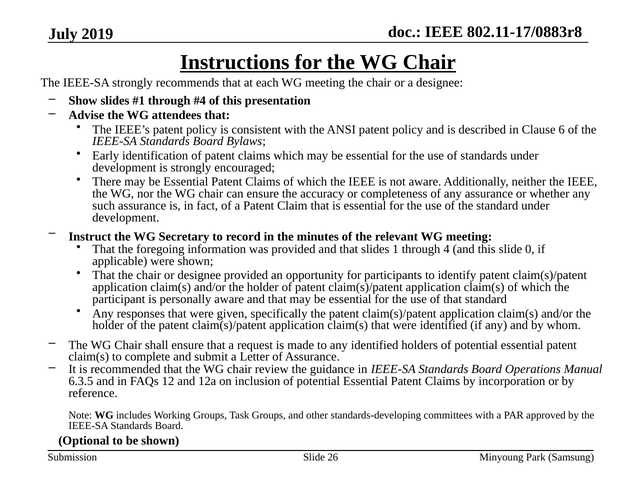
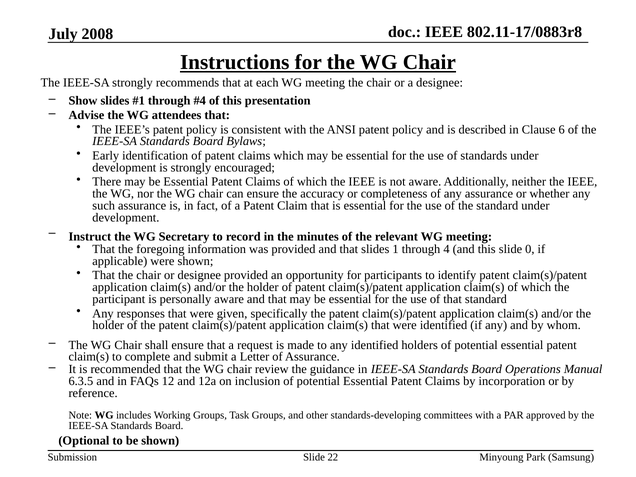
2019: 2019 -> 2008 (97, 34)
26: 26 -> 22 (333, 457)
